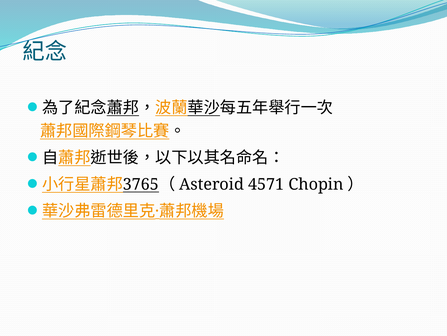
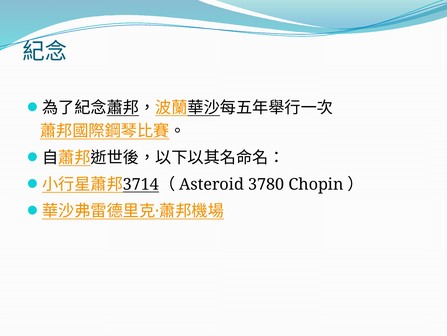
3765: 3765 -> 3714 (141, 184)
4571: 4571 -> 3780 (266, 184)
